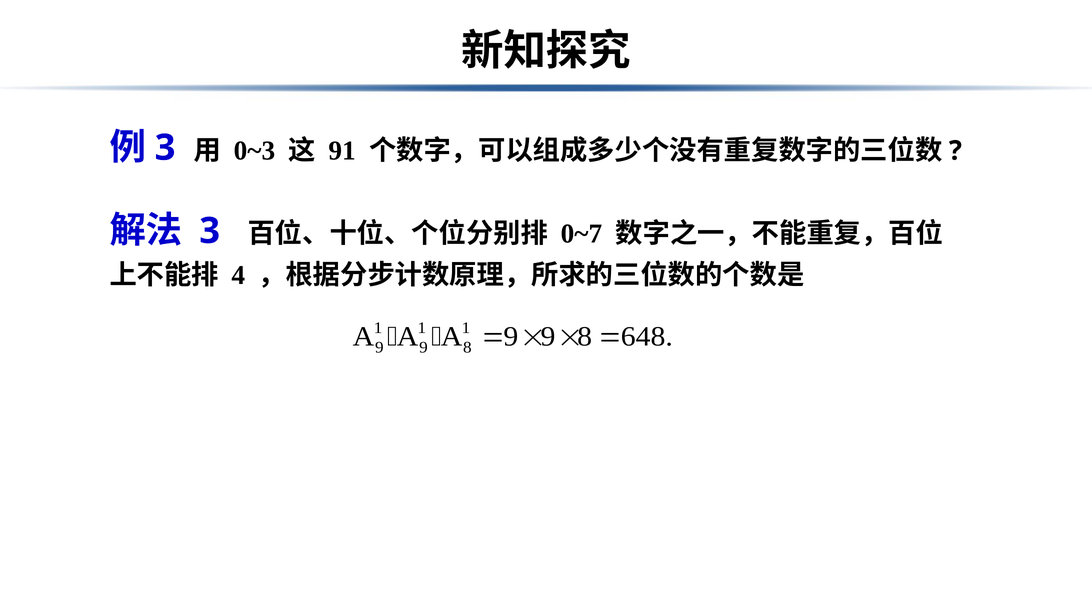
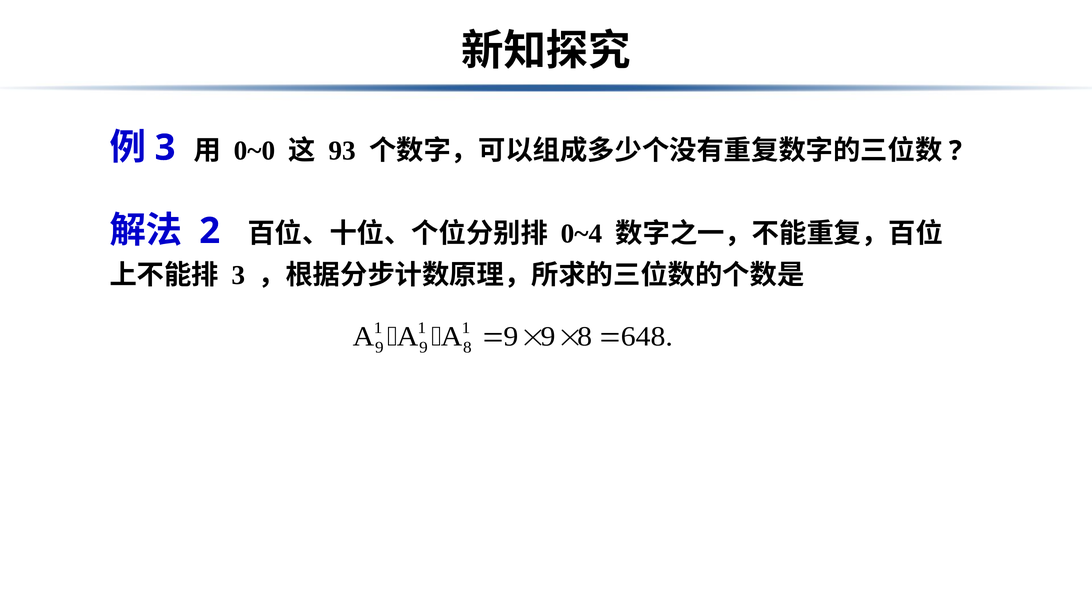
0~3: 0~3 -> 0~0 (254, 151)
91: 91 -> 93 (342, 151)
3: 3 -> 2 (210, 231)
0~7: 0~7 -> 0~4 (581, 234)
4: 4 -> 3 (238, 275)
